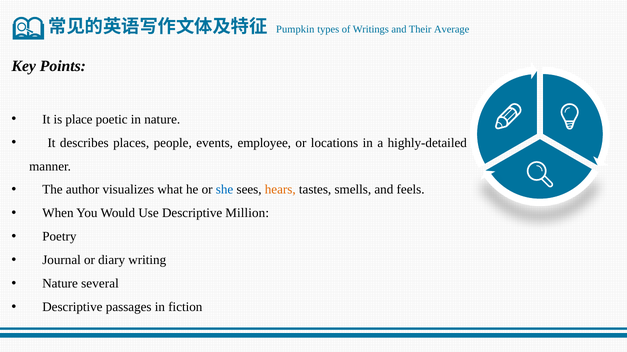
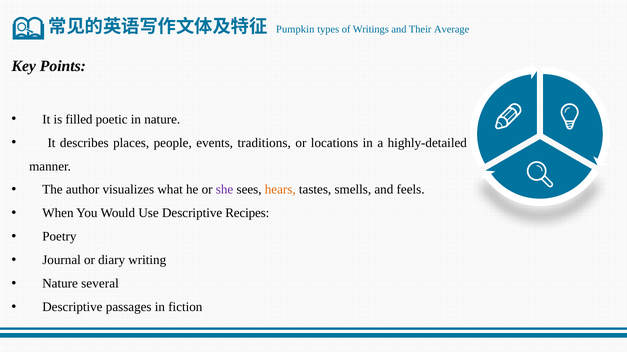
place: place -> filled (79, 120)
employee: employee -> traditions (264, 143)
she colour: blue -> purple (225, 190)
Million: Million -> Recipes (247, 214)
